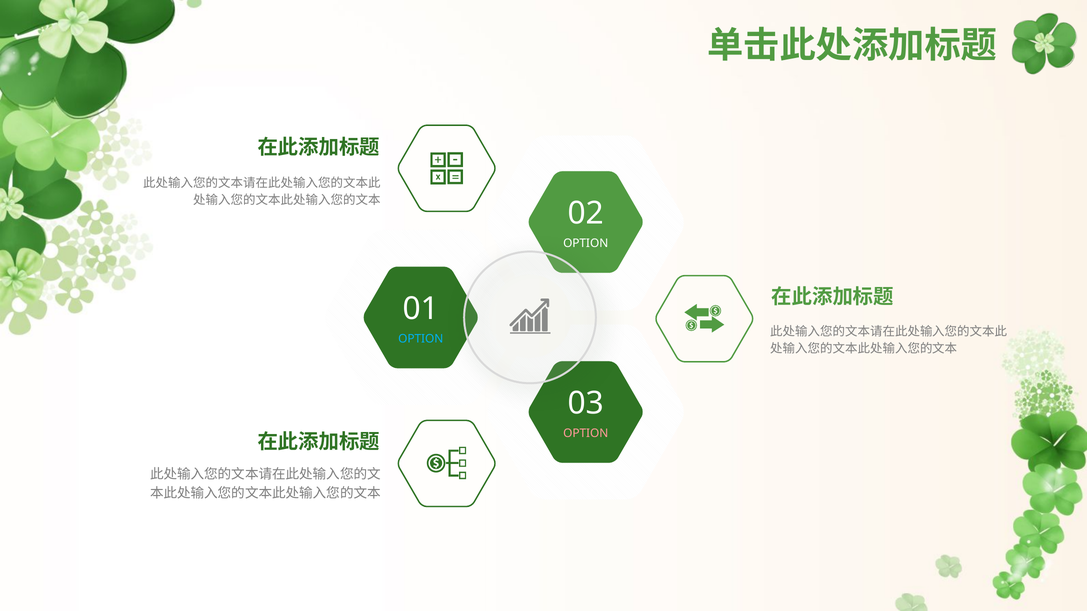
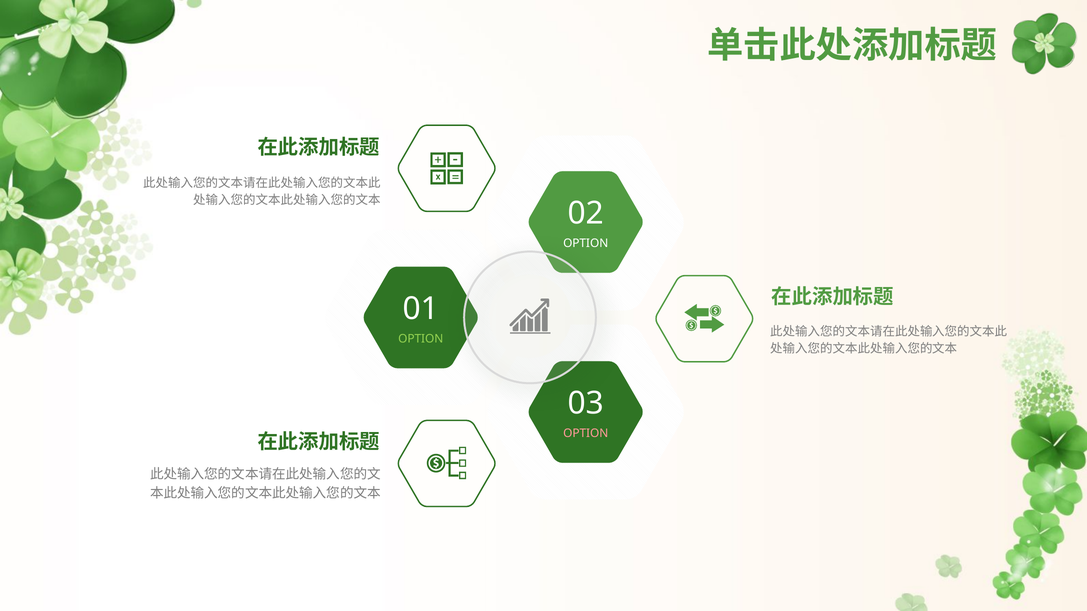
OPTION colour: light blue -> light green (421, 339)
